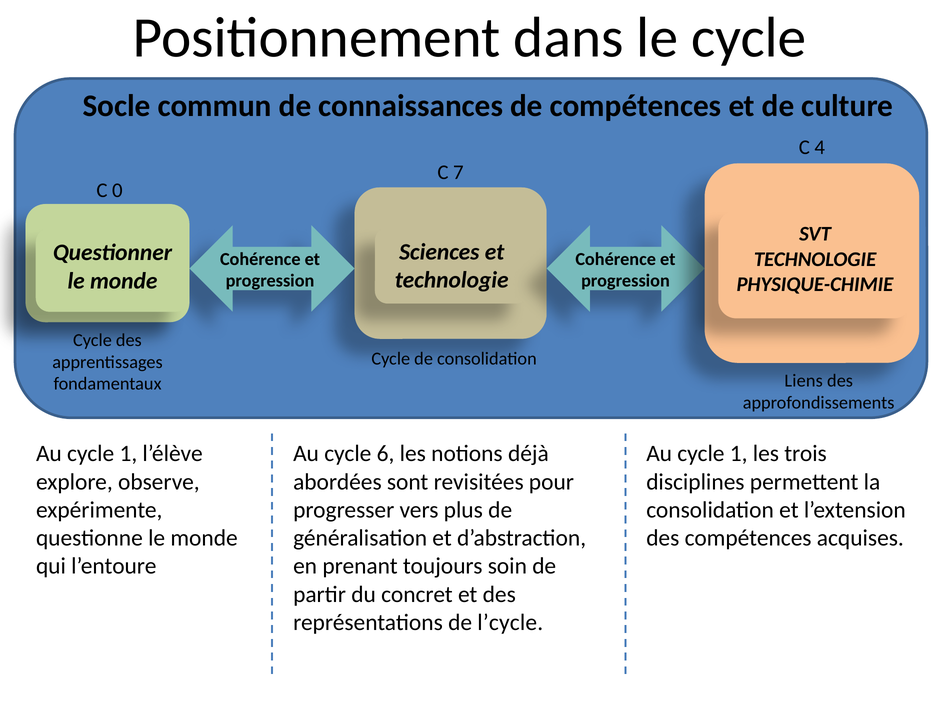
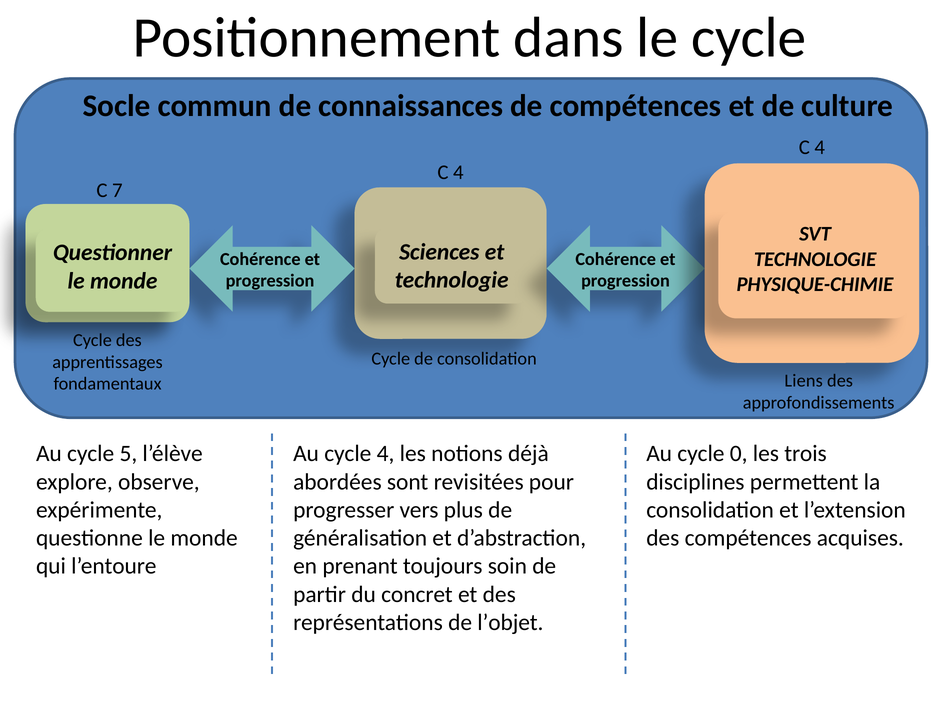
7: 7 -> 4 (458, 172)
0: 0 -> 7 (117, 190)
1: 1 -> 5 (128, 453)
cycle 6: 6 -> 4 (386, 453)
1: 1 -> 0 (739, 453)
l’cycle: l’cycle -> l’objet (510, 622)
